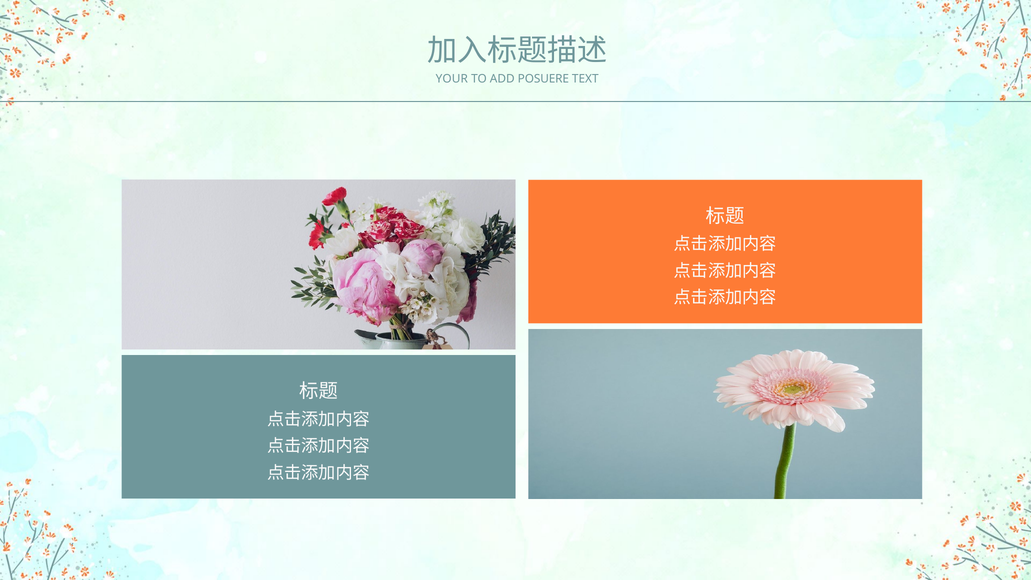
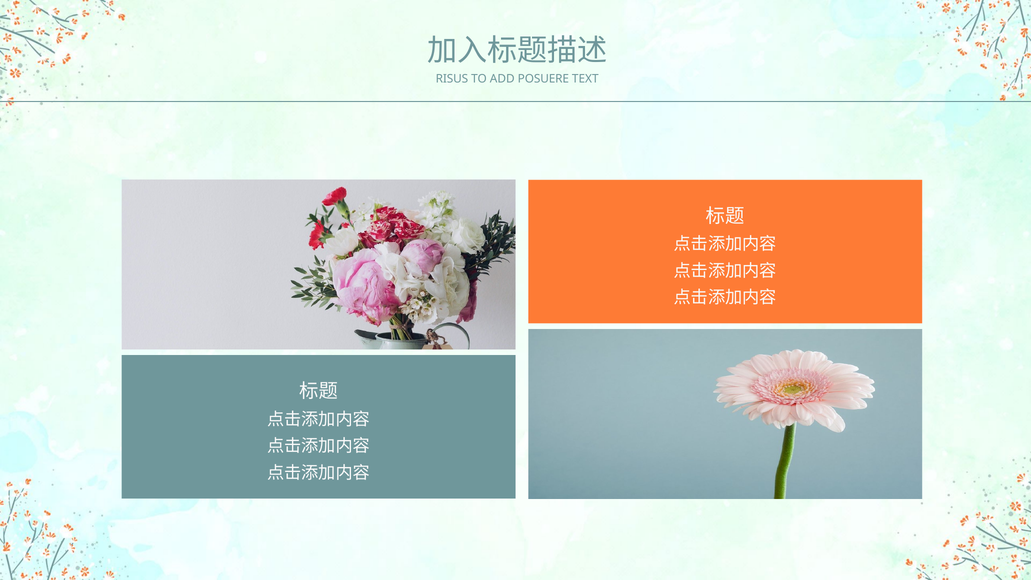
YOUR: YOUR -> RISUS (452, 79)
